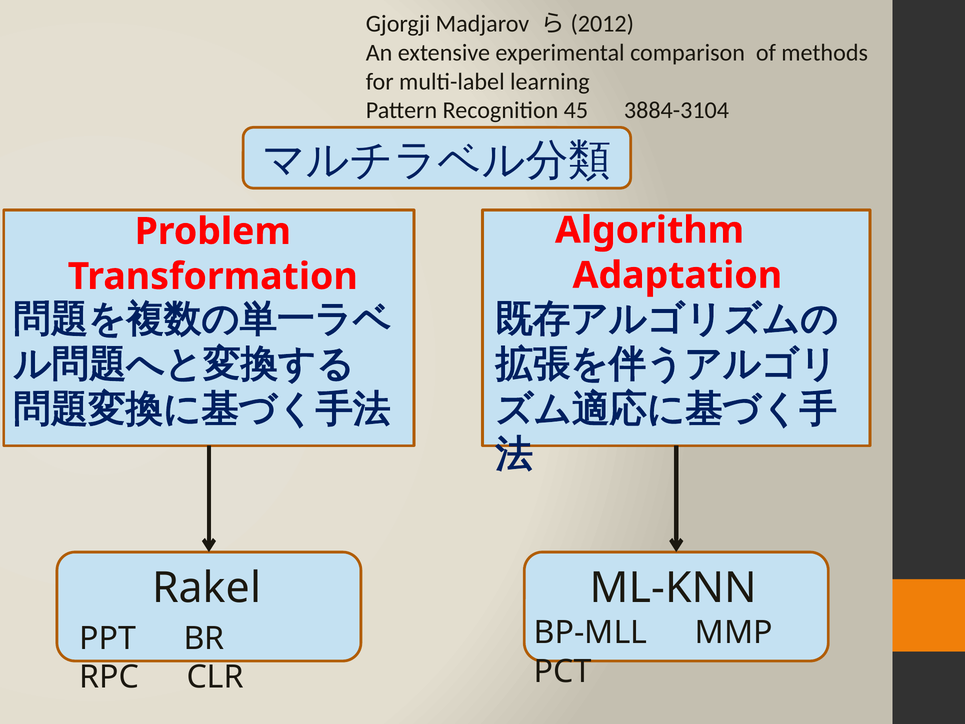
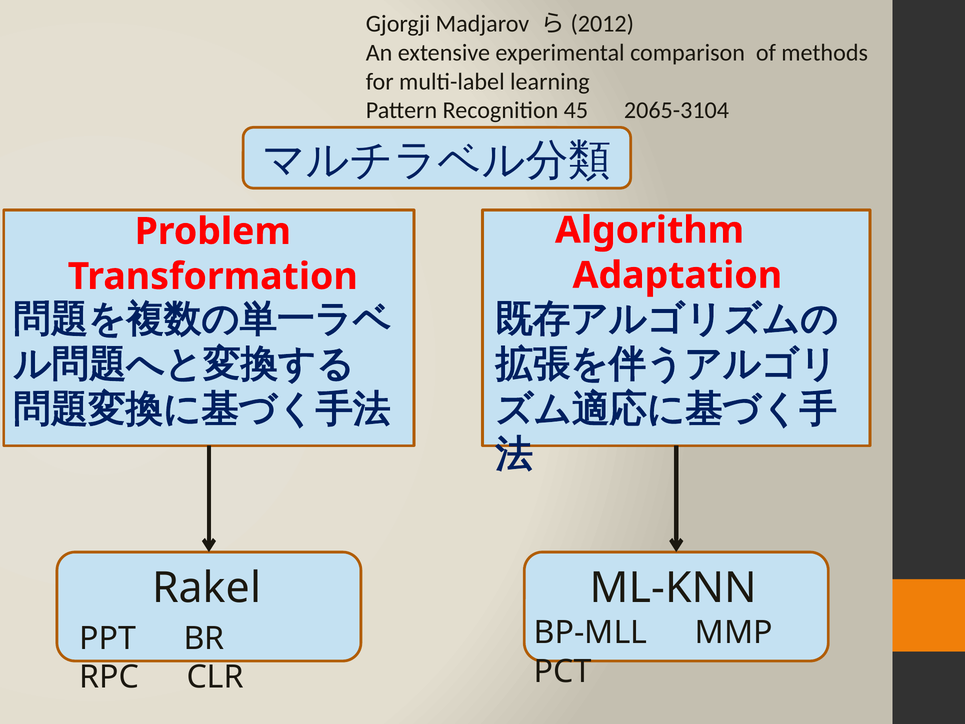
3884-3104: 3884-3104 -> 2065-3104 (677, 110)
